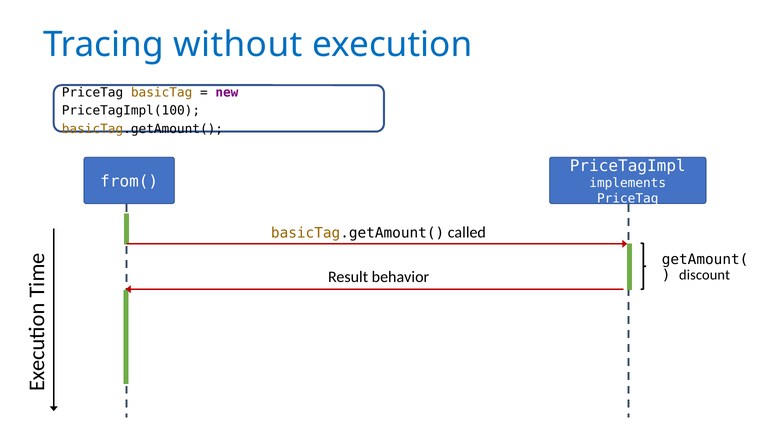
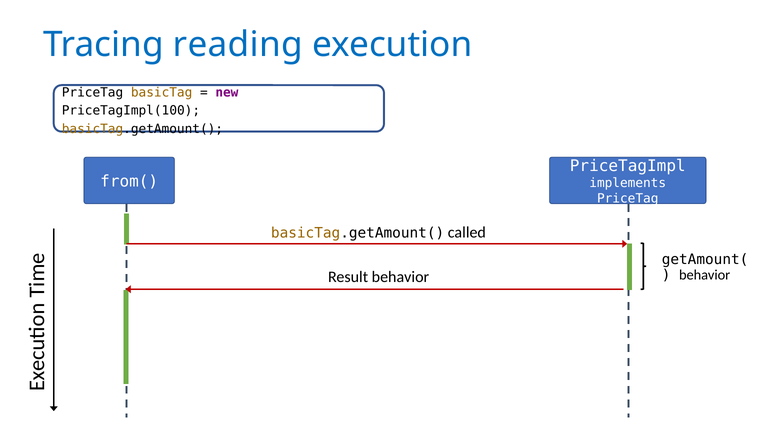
without: without -> reading (238, 45)
discount: discount -> behavior (705, 275)
